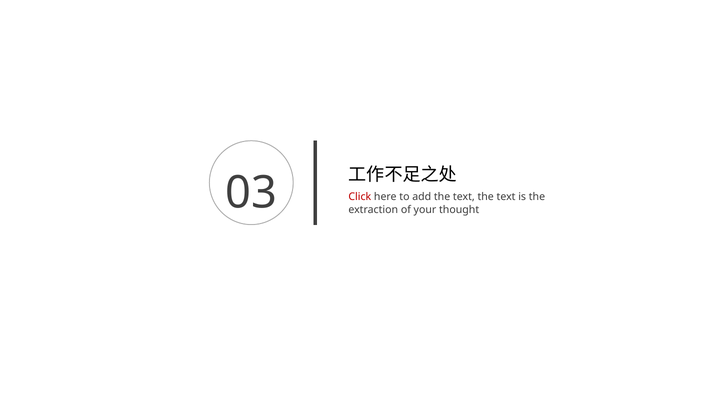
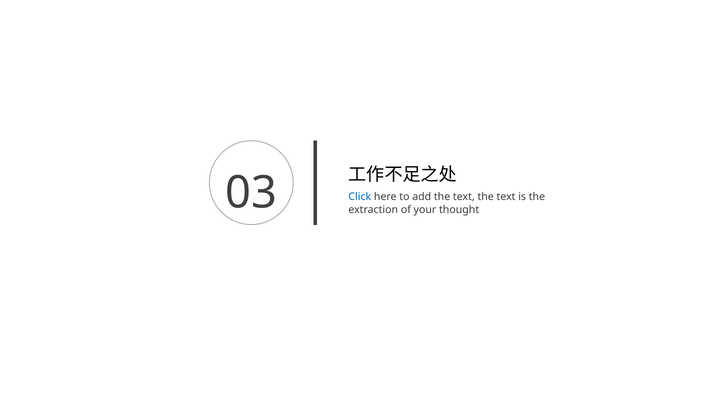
Click colour: red -> blue (360, 197)
